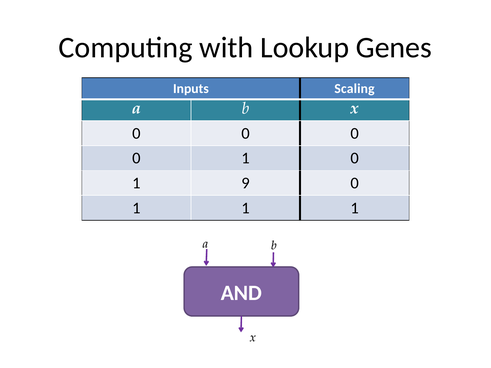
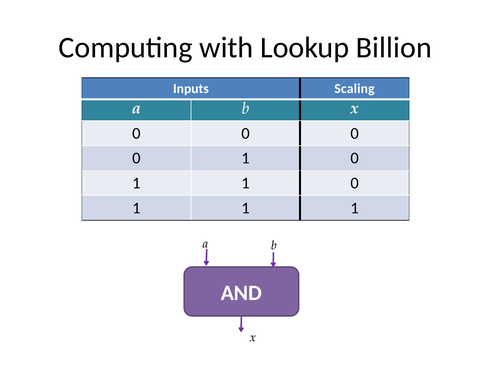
Genes: Genes -> Billion (394, 48)
9: 9 -> 1 (245, 183)
